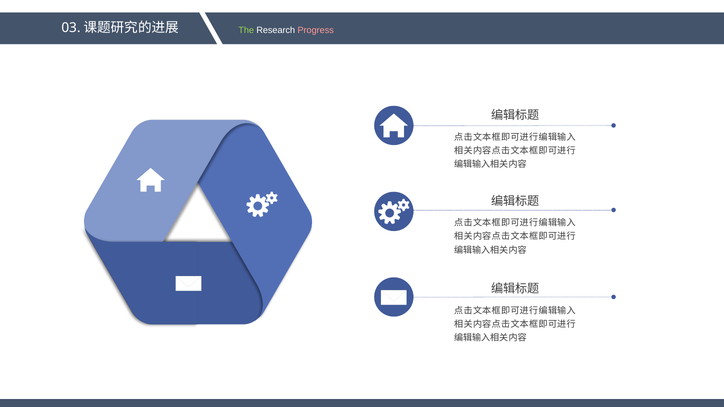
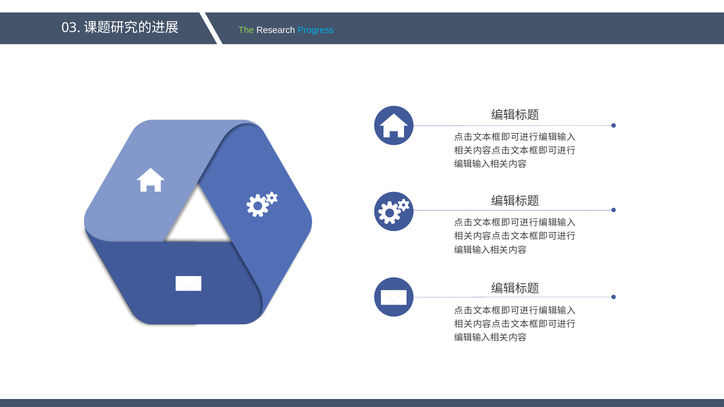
Progress colour: pink -> light blue (316, 30)
